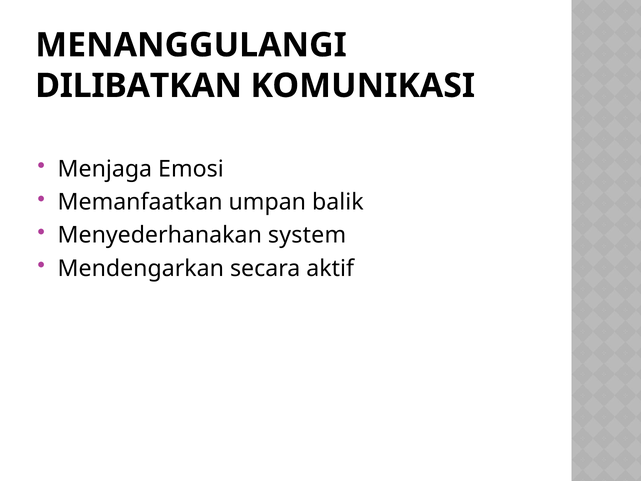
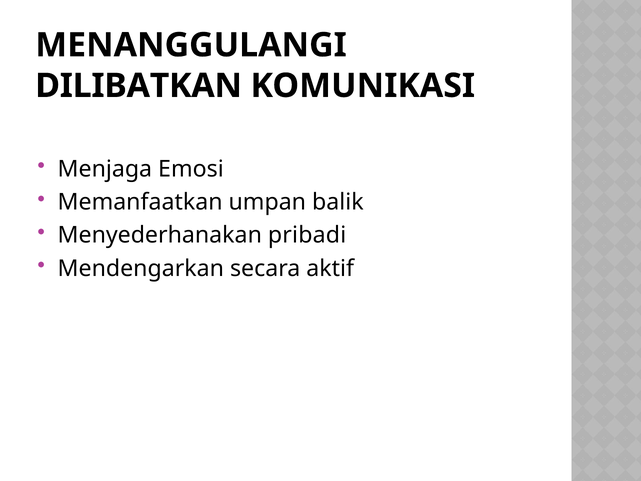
system: system -> pribadi (307, 235)
